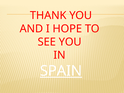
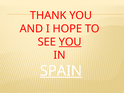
YOU underline: none -> present (70, 42)
